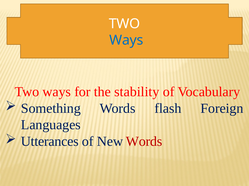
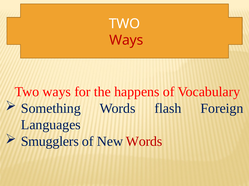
Ways colour: blue -> red (126, 40)
stability: stability -> happens (137, 92)
Utterances: Utterances -> Smugglers (50, 142)
